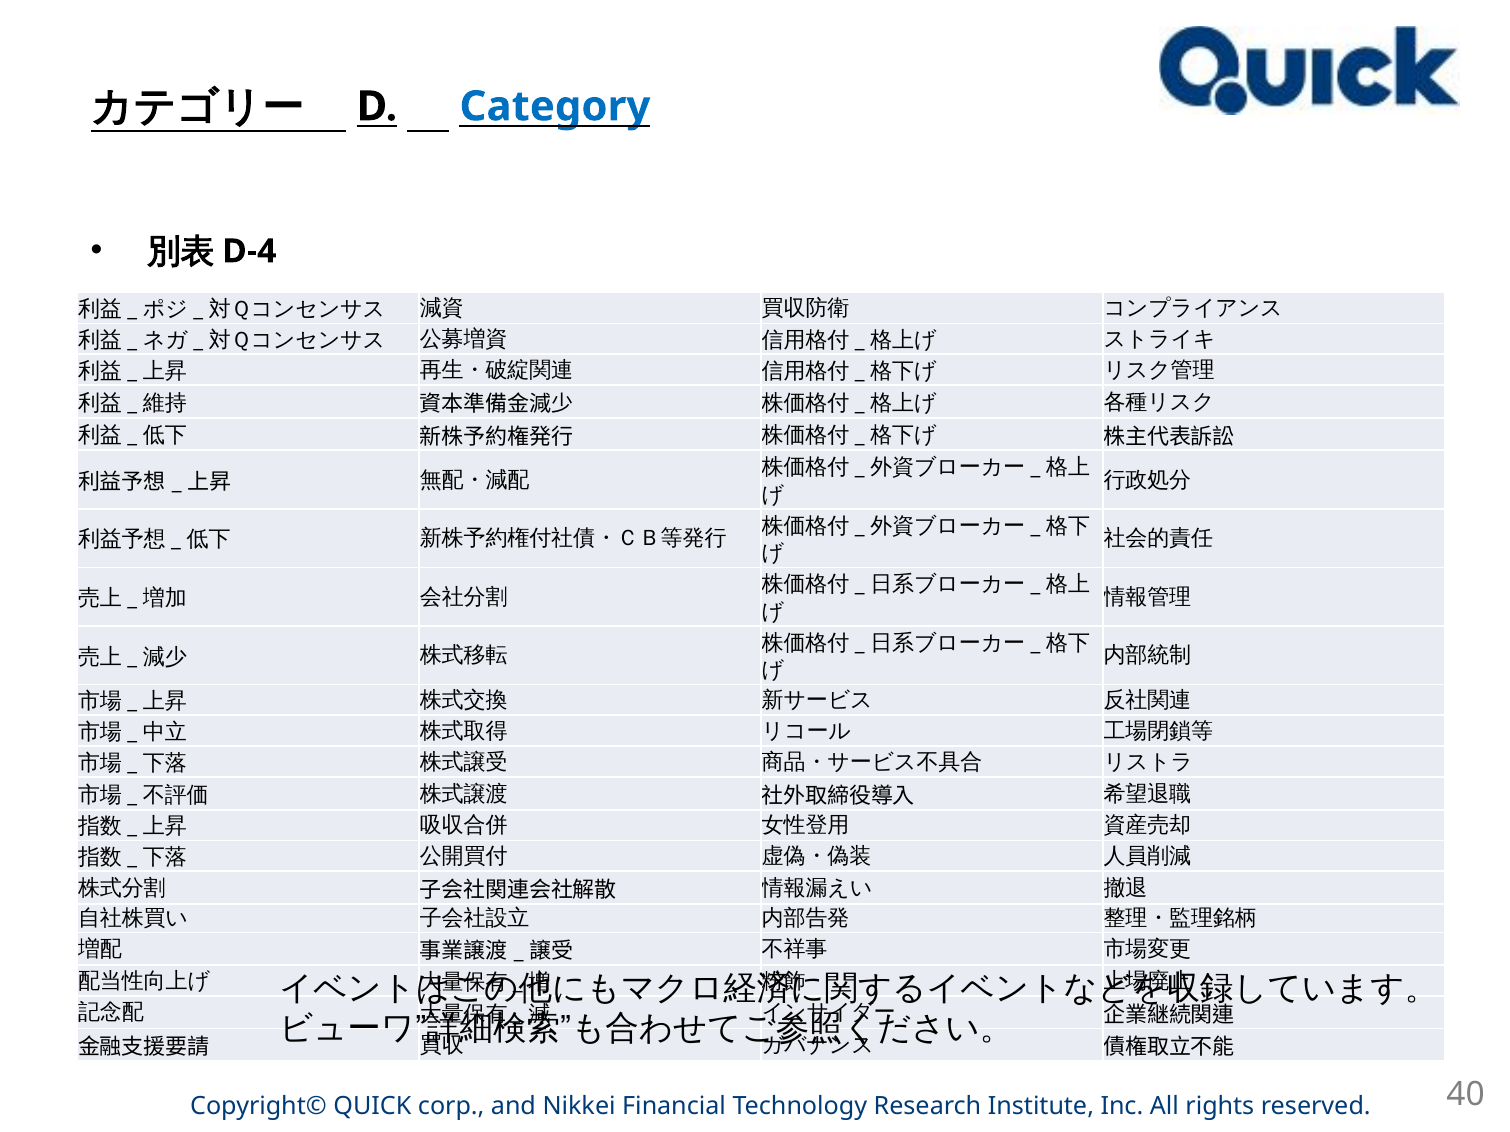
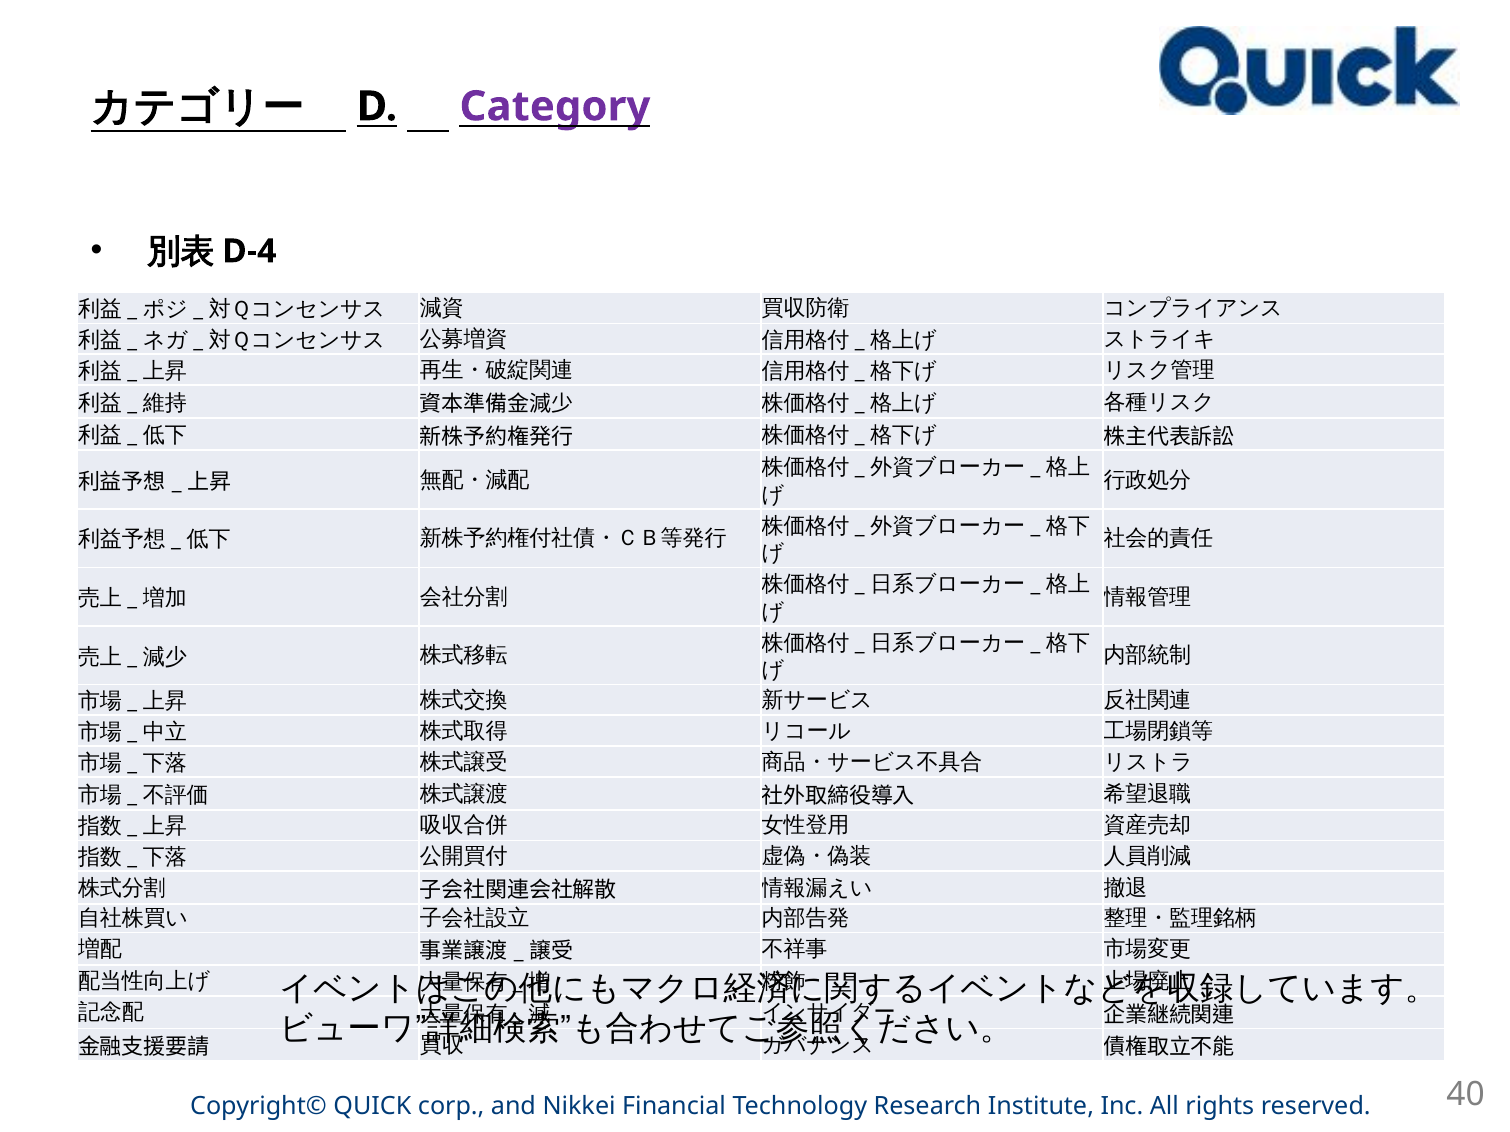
Category colour: blue -> purple (555, 107)
